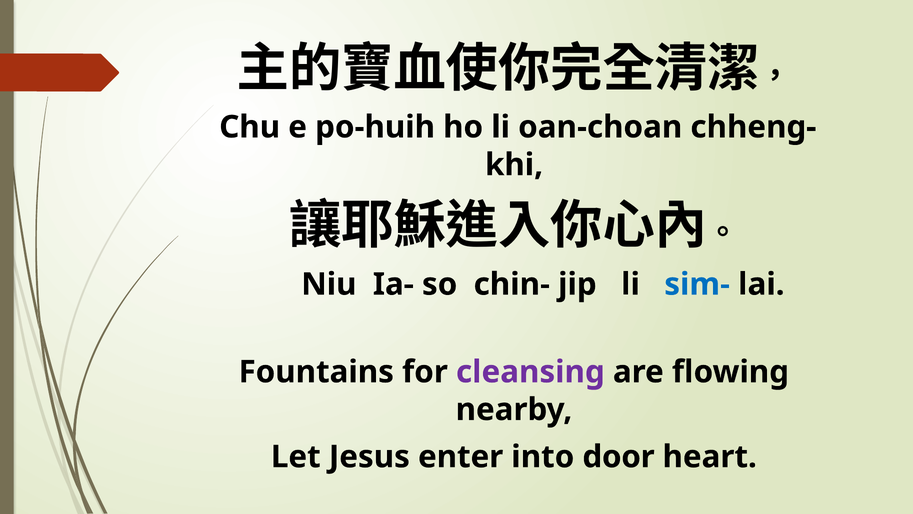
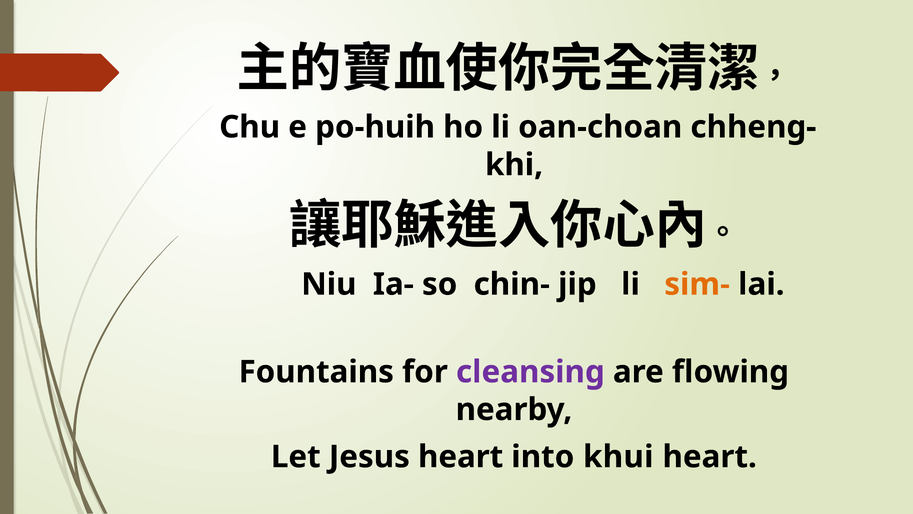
sim- colour: blue -> orange (697, 284)
Jesus enter: enter -> heart (461, 456)
door: door -> khui (618, 456)
